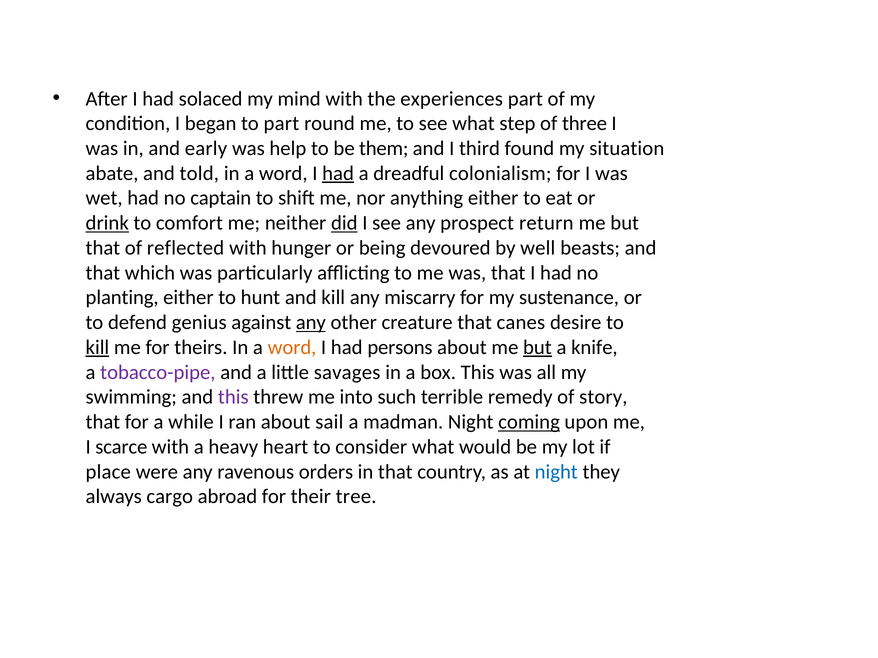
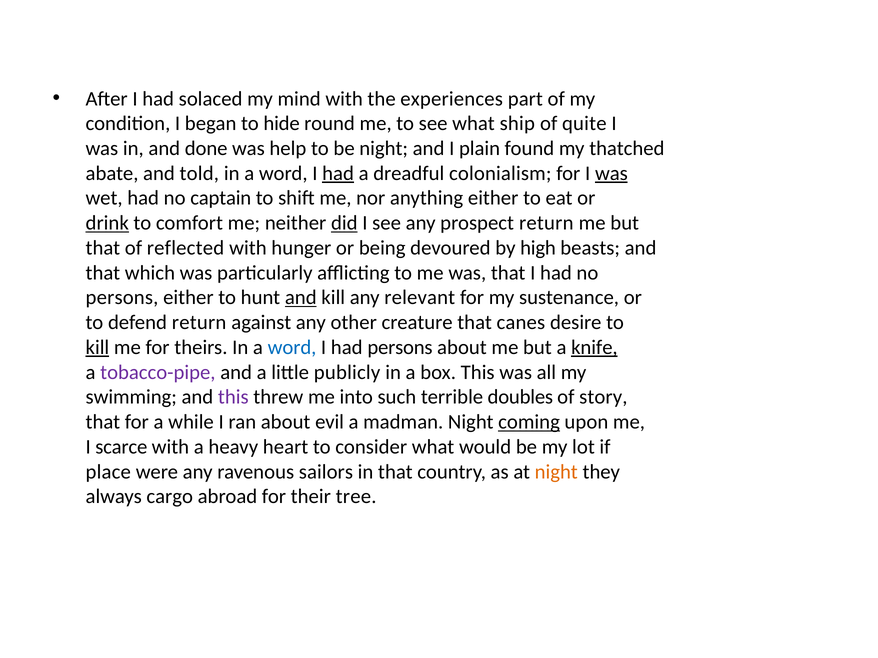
to part: part -> hide (282, 124)
step: step -> ship (517, 124)
three: three -> quite (584, 124)
early: early -> done (206, 149)
be them: them -> night (384, 149)
third: third -> plain (480, 149)
situation: situation -> thatched (627, 149)
was underline: none -> present (611, 173)
well: well -> high (538, 248)
planting: planting -> persons (122, 298)
and underline: none -> present (301, 298)
miscarry: miscarry -> relevant (420, 298)
defend genius: genius -> return (199, 323)
any underline: present -> none (311, 323)
word colour: orange -> blue (292, 348)
but underline: present -> none (537, 348)
knife underline: none -> present (594, 348)
savages: savages -> publicly (347, 373)
remedy: remedy -> doubles (520, 397)
sail: sail -> evil (330, 422)
orders: orders -> sailors (326, 472)
night colour: blue -> orange (556, 472)
